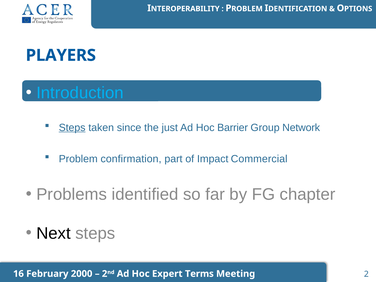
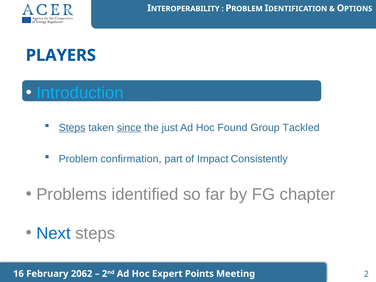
since underline: none -> present (129, 128)
Barrier: Barrier -> Found (232, 128)
Network: Network -> Tackled (301, 128)
Commercial: Commercial -> Consistently (259, 159)
Next colour: black -> blue (53, 233)
2000: 2000 -> 2062 (82, 274)
Terms: Terms -> Points (199, 274)
